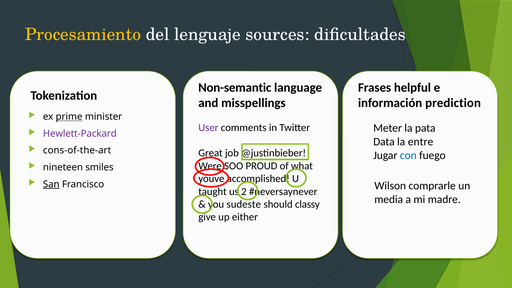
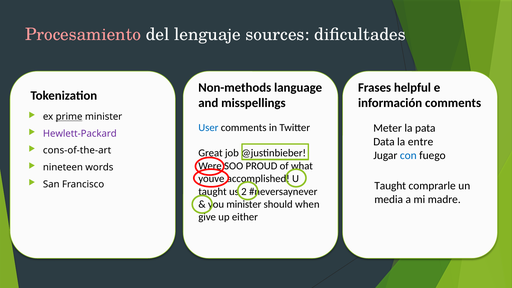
Procesamiento colour: yellow -> pink (83, 35)
Non-semantic: Non-semantic -> Non-methods (235, 88)
información prediction: prediction -> comments (453, 103)
User colour: purple -> blue (208, 127)
smiles: smiles -> words (99, 167)
San underline: present -> none (51, 184)
Wilson: Wilson -> Taught (390, 186)
sudeste: sudeste -> minister (244, 204)
classy: classy -> when (307, 204)
